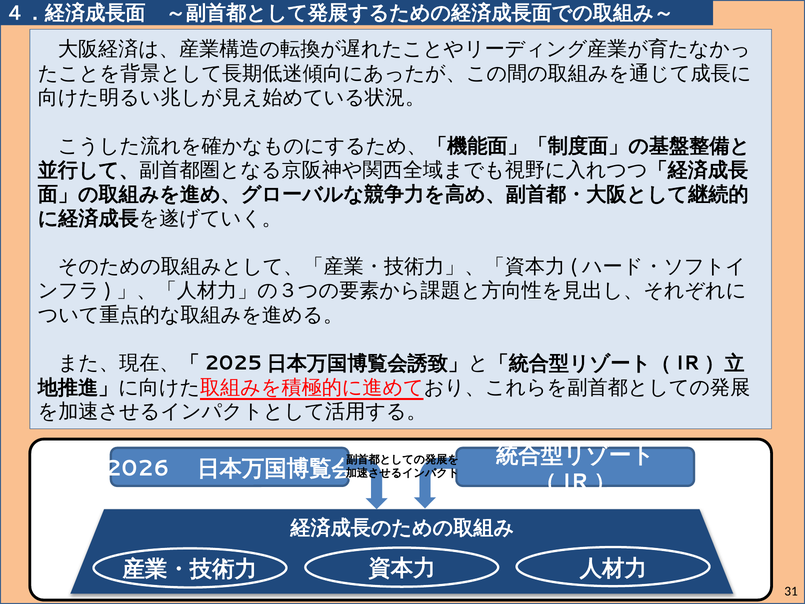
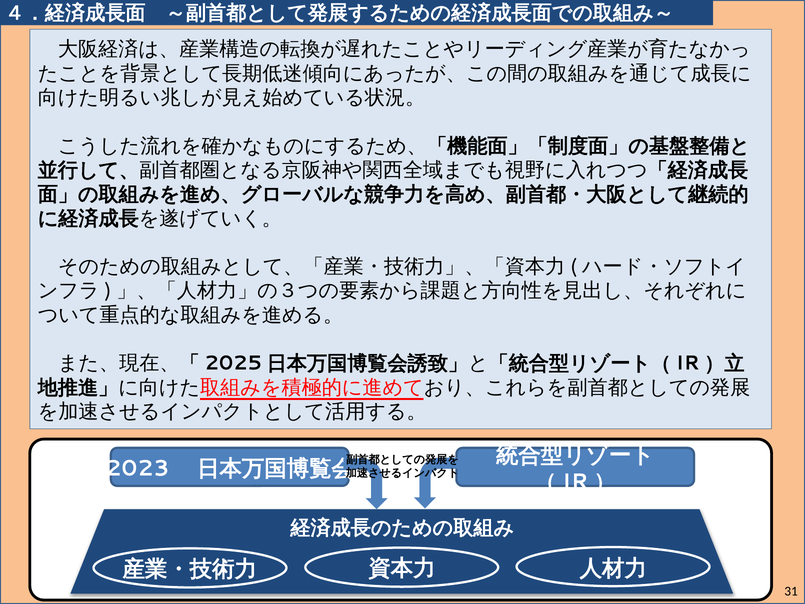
2026: 2026 -> 2023 (137, 468)
